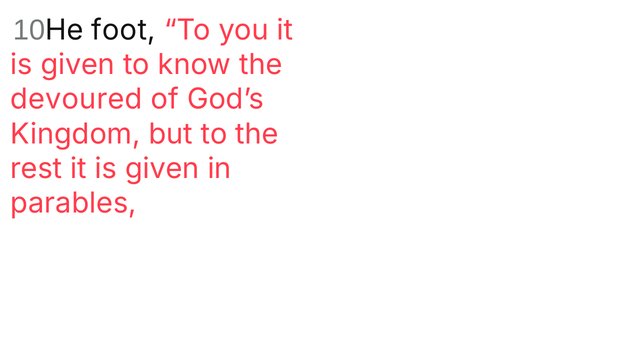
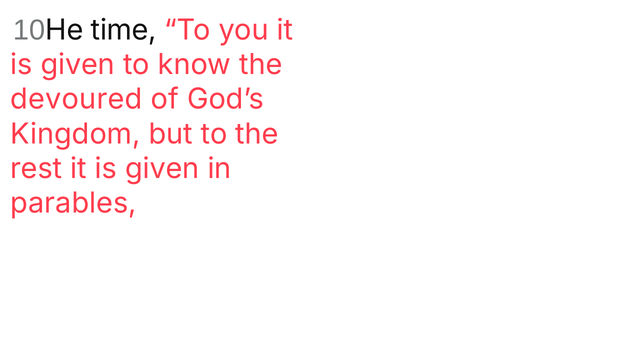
foot: foot -> time (124, 30)
